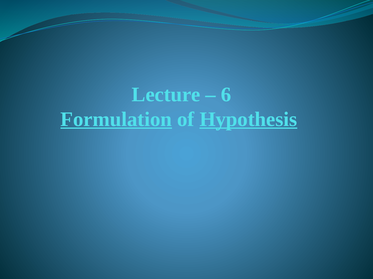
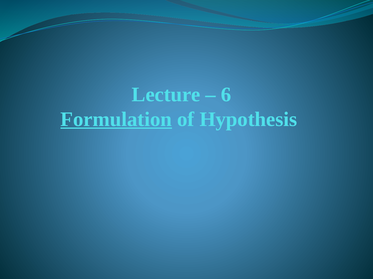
Hypothesis underline: present -> none (248, 120)
